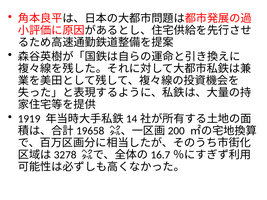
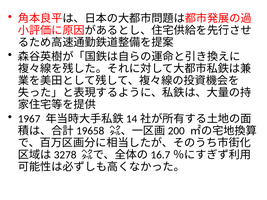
1919: 1919 -> 1967 (29, 119)
